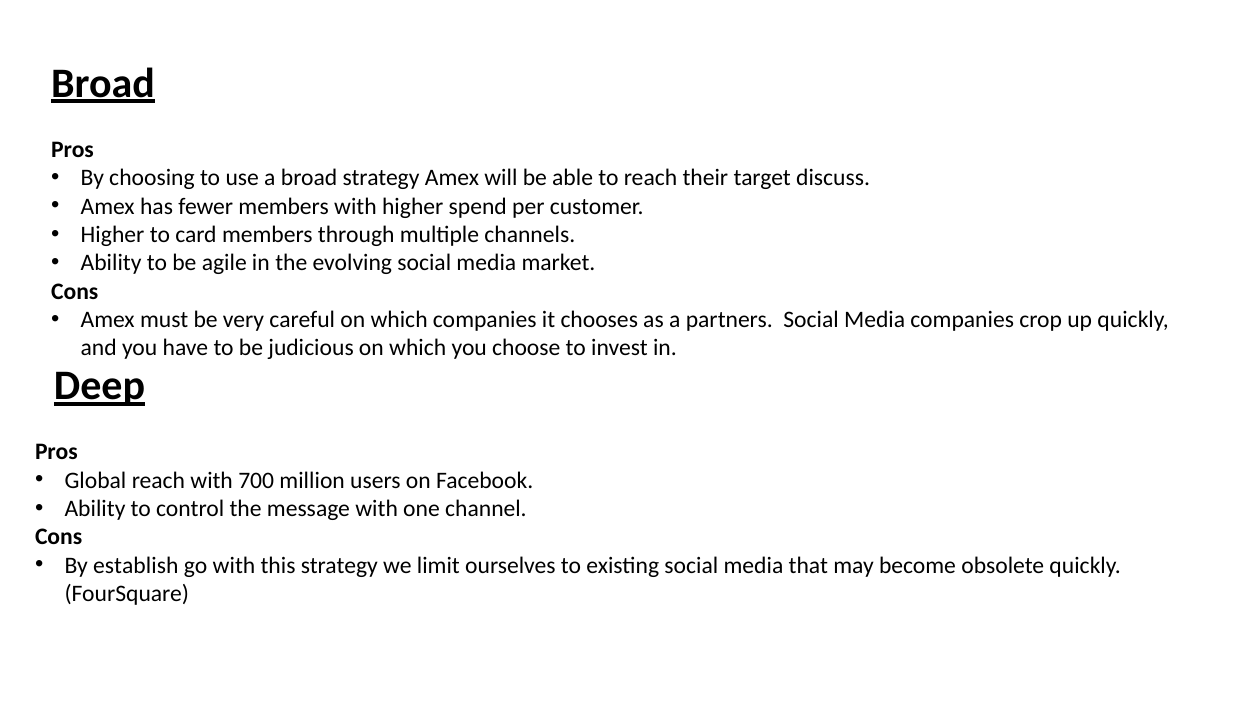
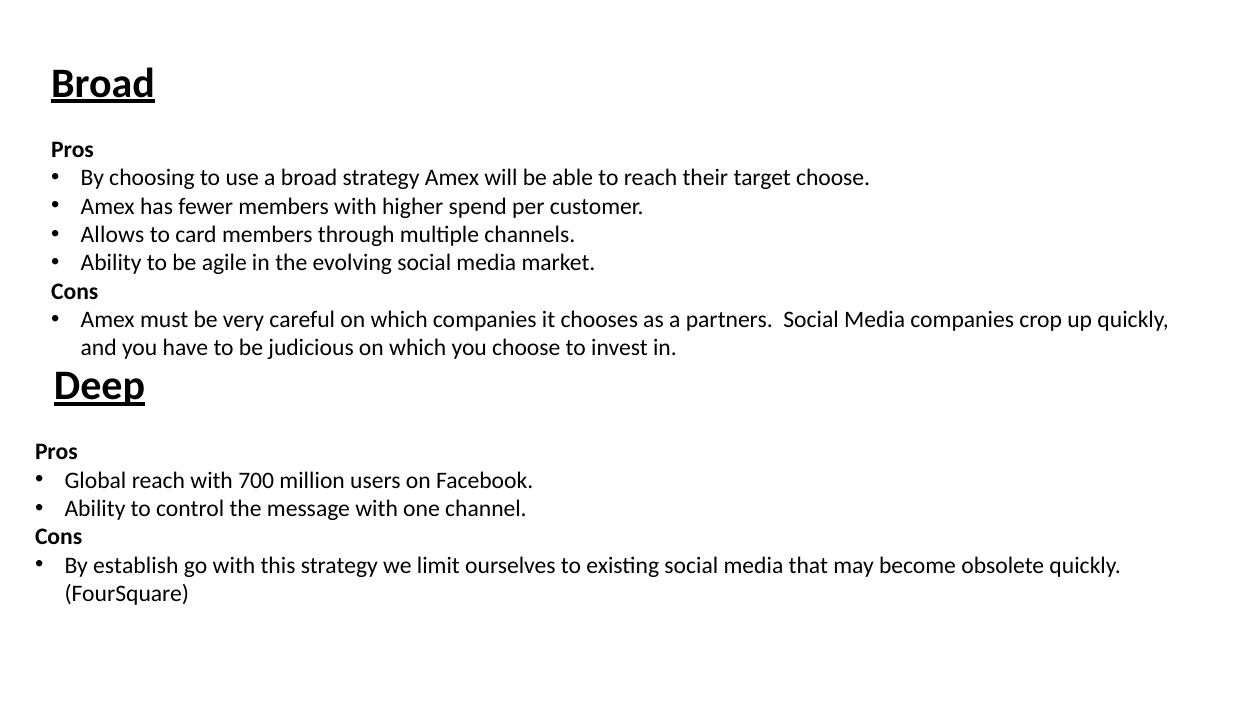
target discuss: discuss -> choose (833, 178)
Higher: Higher -> Allows (113, 235)
